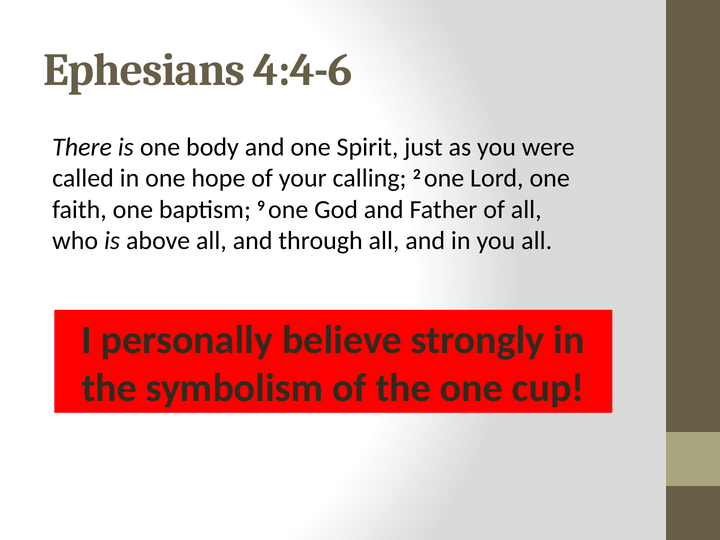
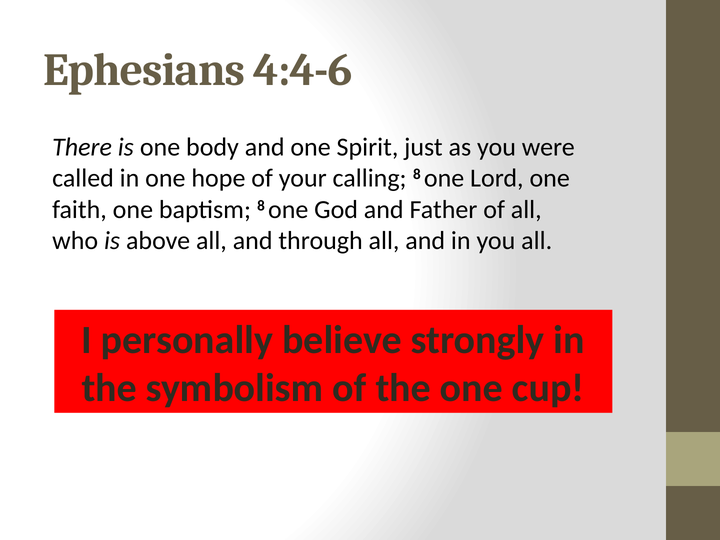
calling 2: 2 -> 8 (417, 174)
baptism 9: 9 -> 8 (261, 206)
